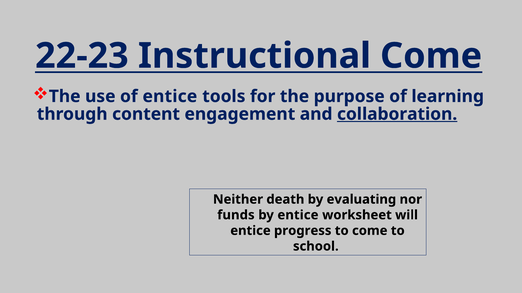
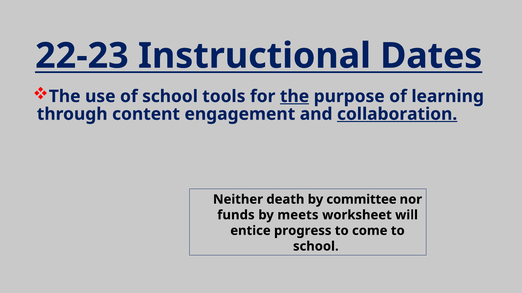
Instructional Come: Come -> Dates (431, 56)
of entice: entice -> school (170, 97)
the underline: none -> present (295, 97)
evaluating: evaluating -> committee (361, 200)
by entice: entice -> meets (298, 215)
